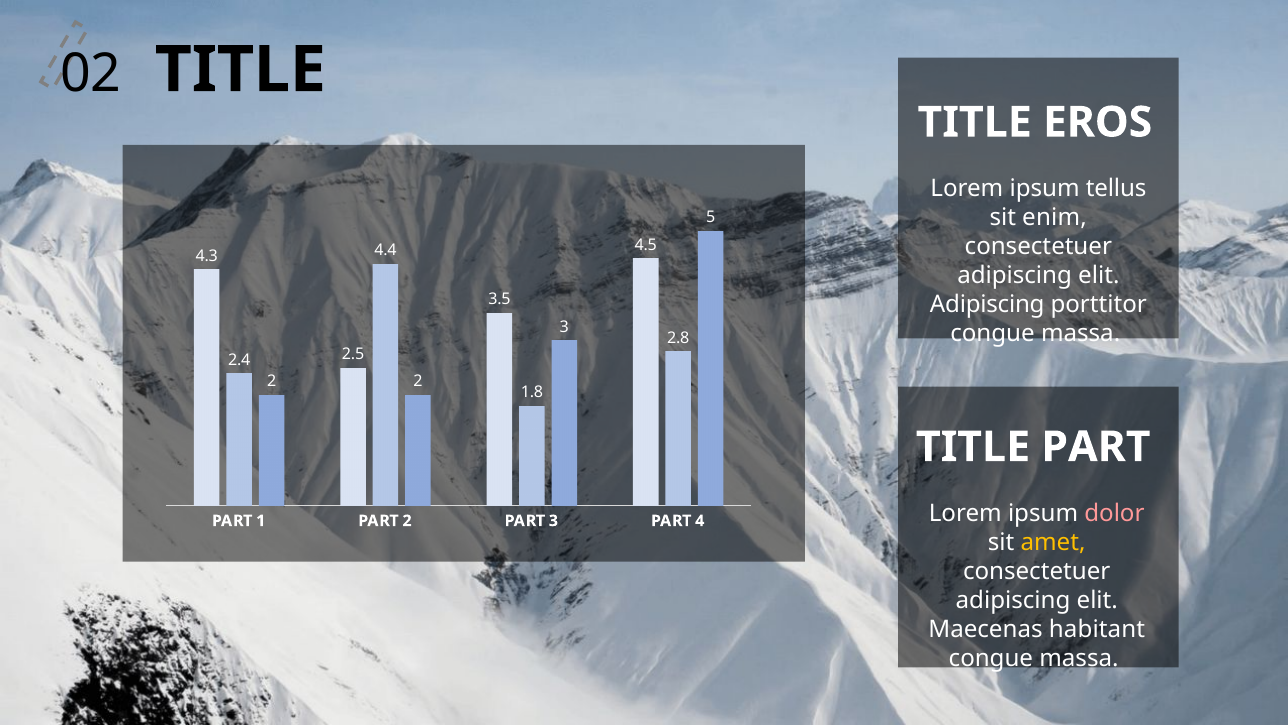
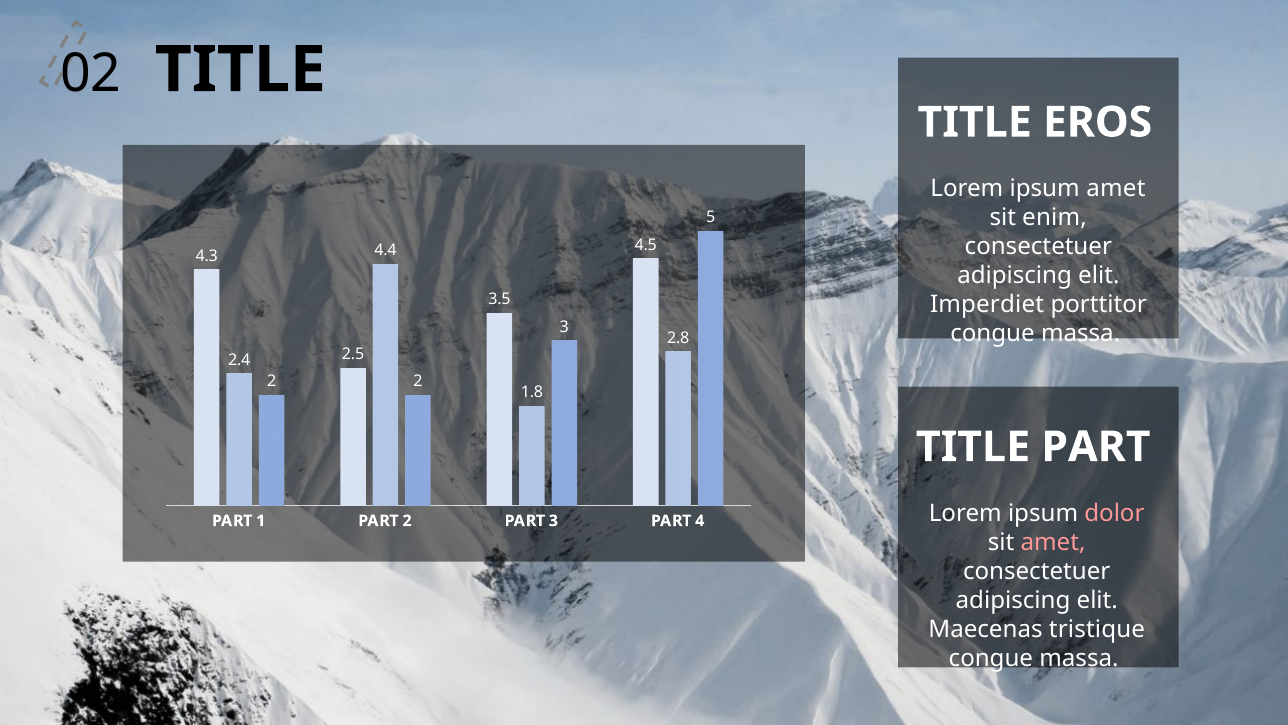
ipsum tellus: tellus -> amet (1116, 189)
Adipiscing: Adipiscing -> Imperdiet (987, 305)
amet colour: yellow -> pink (1053, 542)
habitant: habitant -> tristique (1097, 629)
